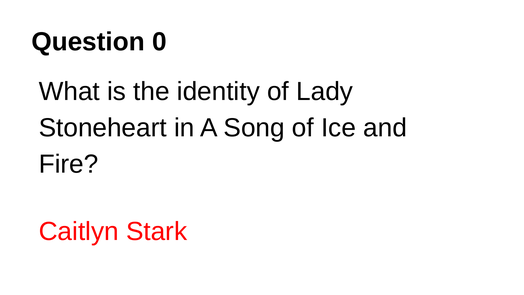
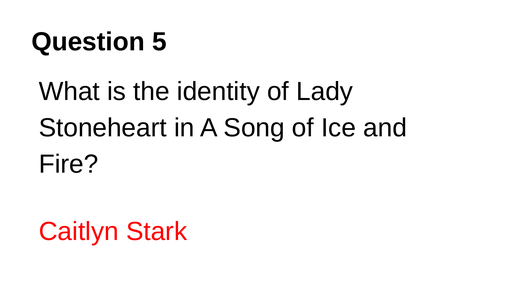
0: 0 -> 5 (159, 42)
